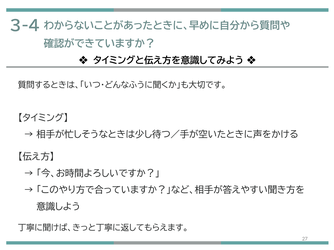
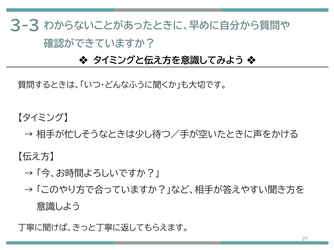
3-4: 3-4 -> 3-3 (25, 26)
